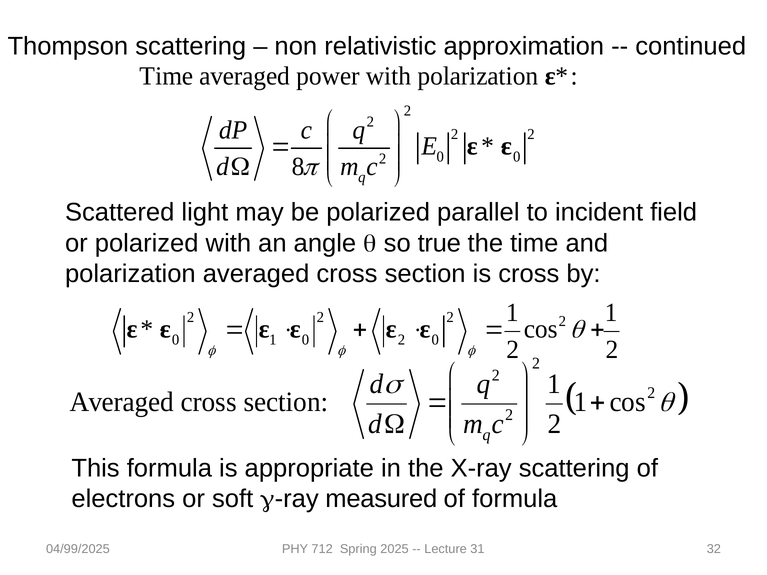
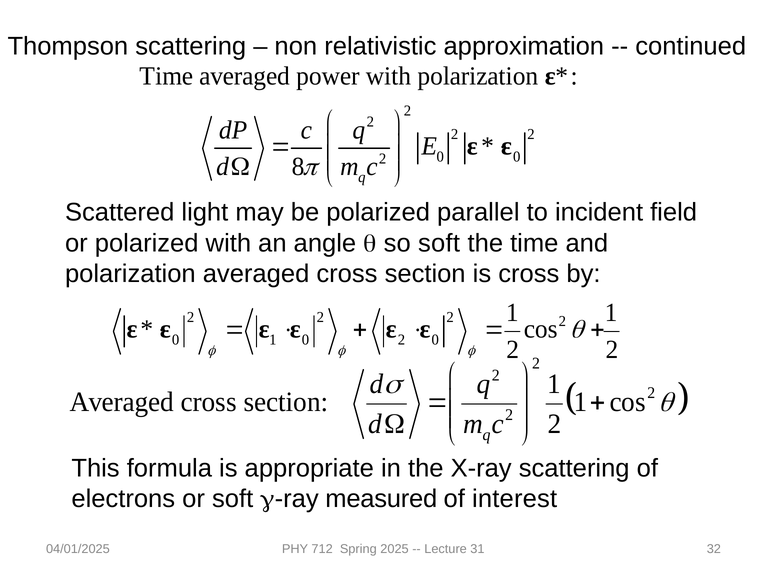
so true: true -> soft (439, 243)
of formula: formula -> interest (515, 499)
04/99/2025: 04/99/2025 -> 04/01/2025 (78, 549)
